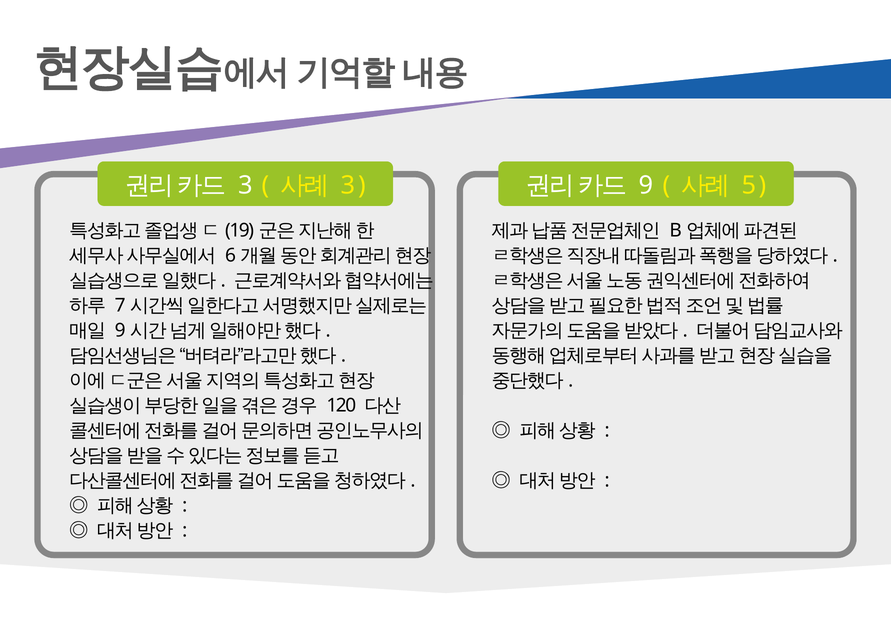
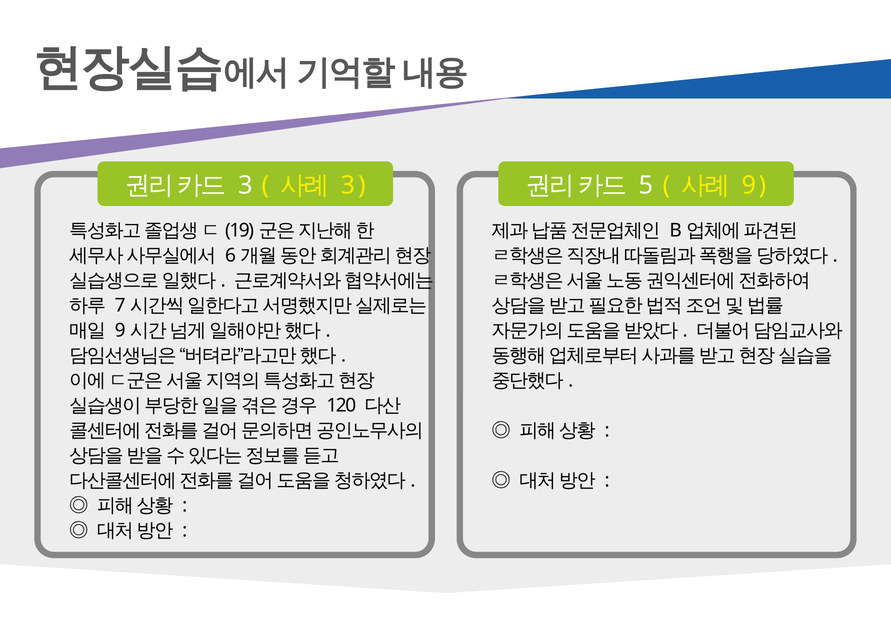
9: 9 -> 5 (646, 185)
5: 5 -> 9 (749, 185)
